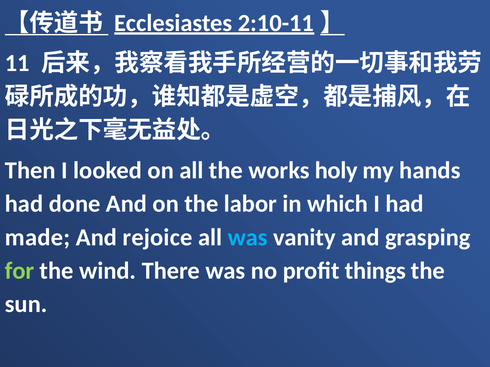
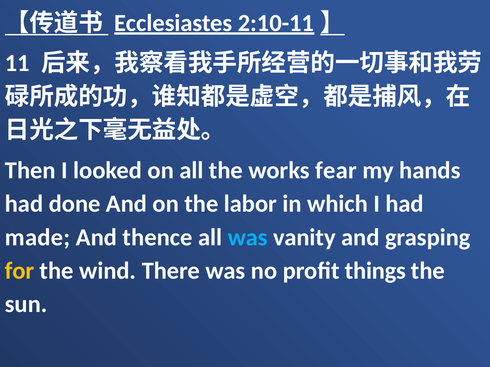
holy: holy -> fear (336, 171)
rejoice: rejoice -> thence (158, 238)
for colour: light green -> yellow (20, 271)
